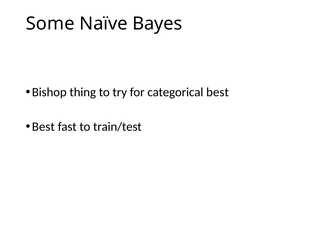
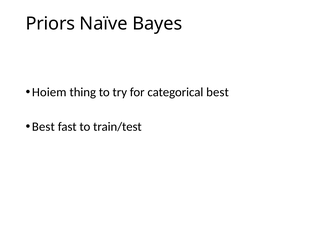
Some: Some -> Priors (50, 24)
Bishop: Bishop -> Hoiem (49, 92)
